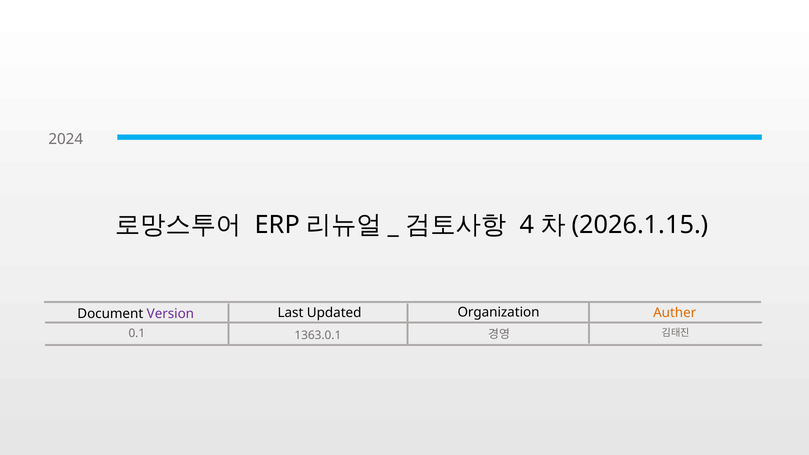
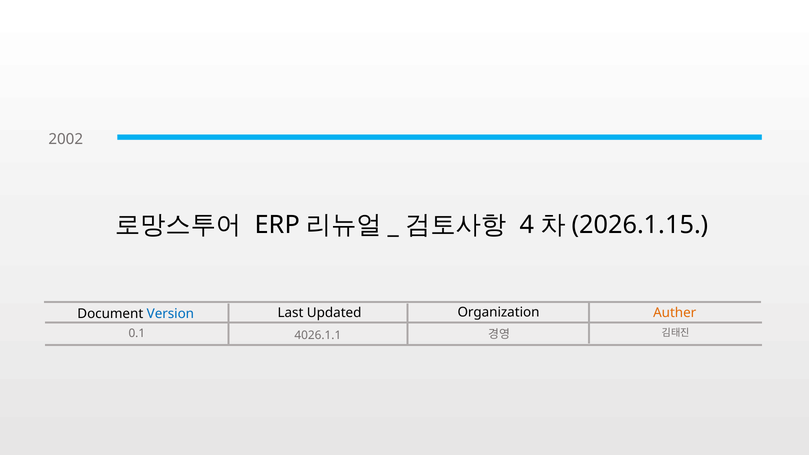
2024: 2024 -> 2002 (66, 139)
Version colour: purple -> blue (170, 314)
1363.0.1: 1363.0.1 -> 4026.1.1 (318, 335)
